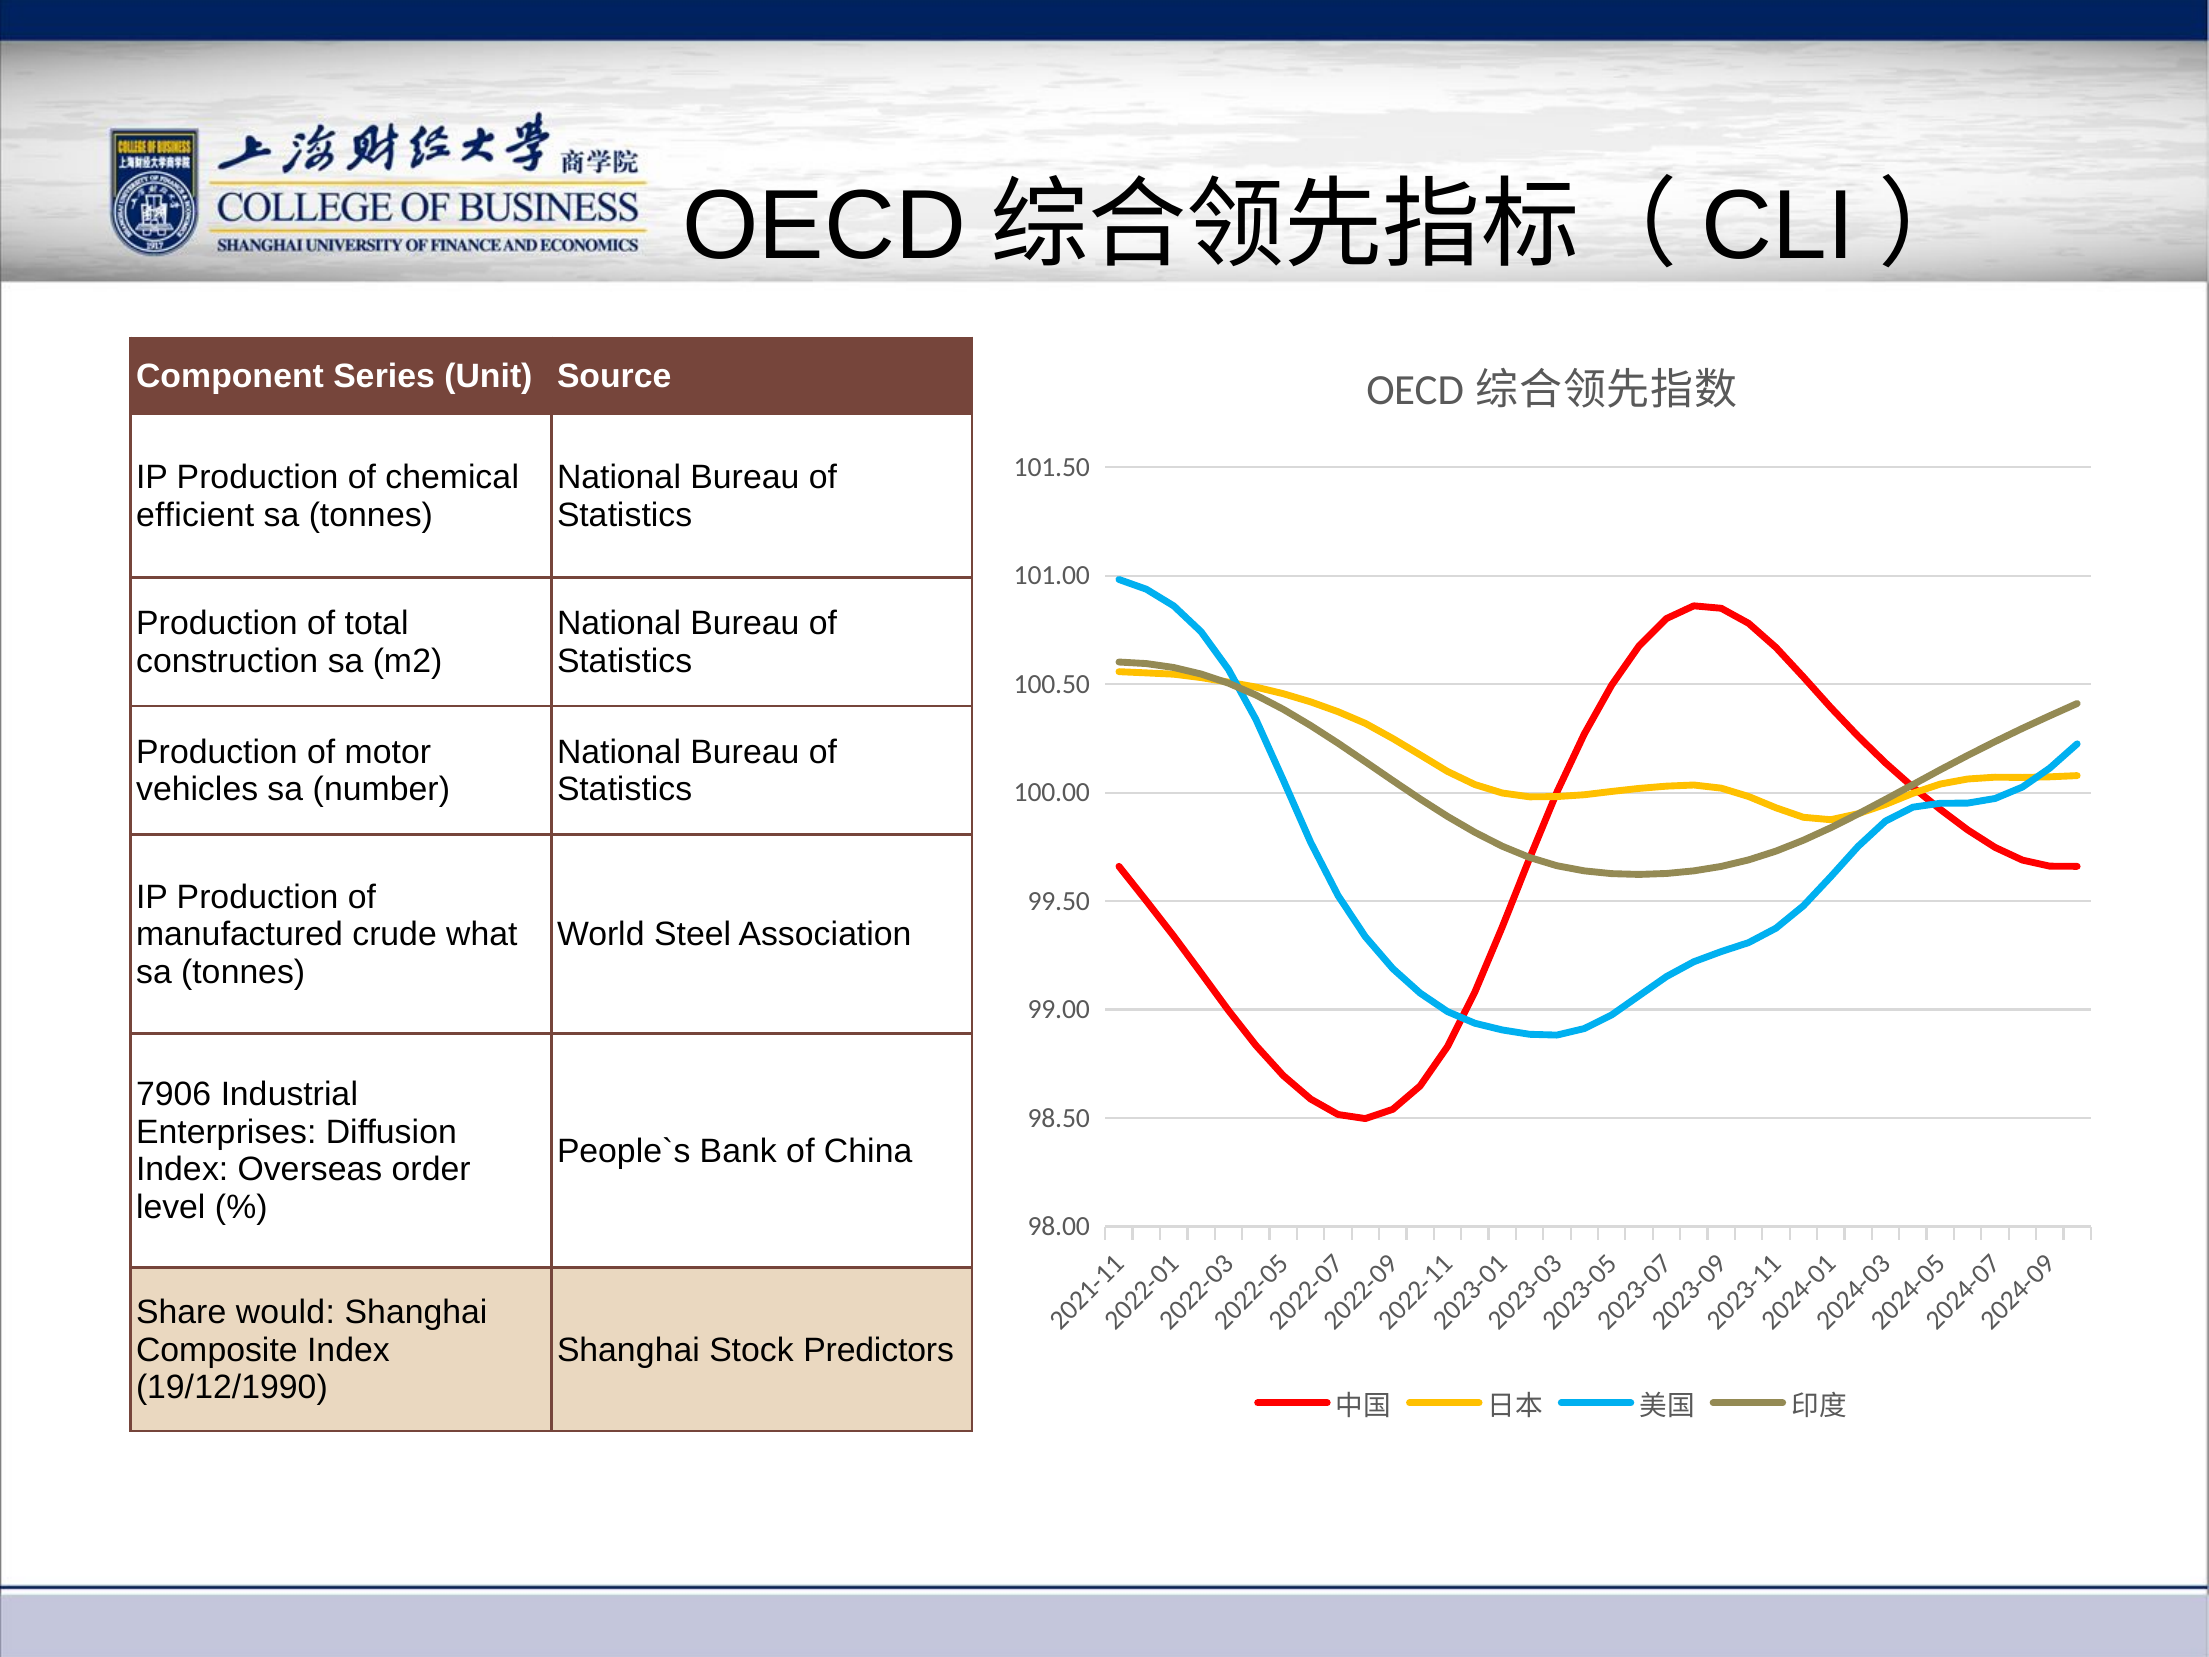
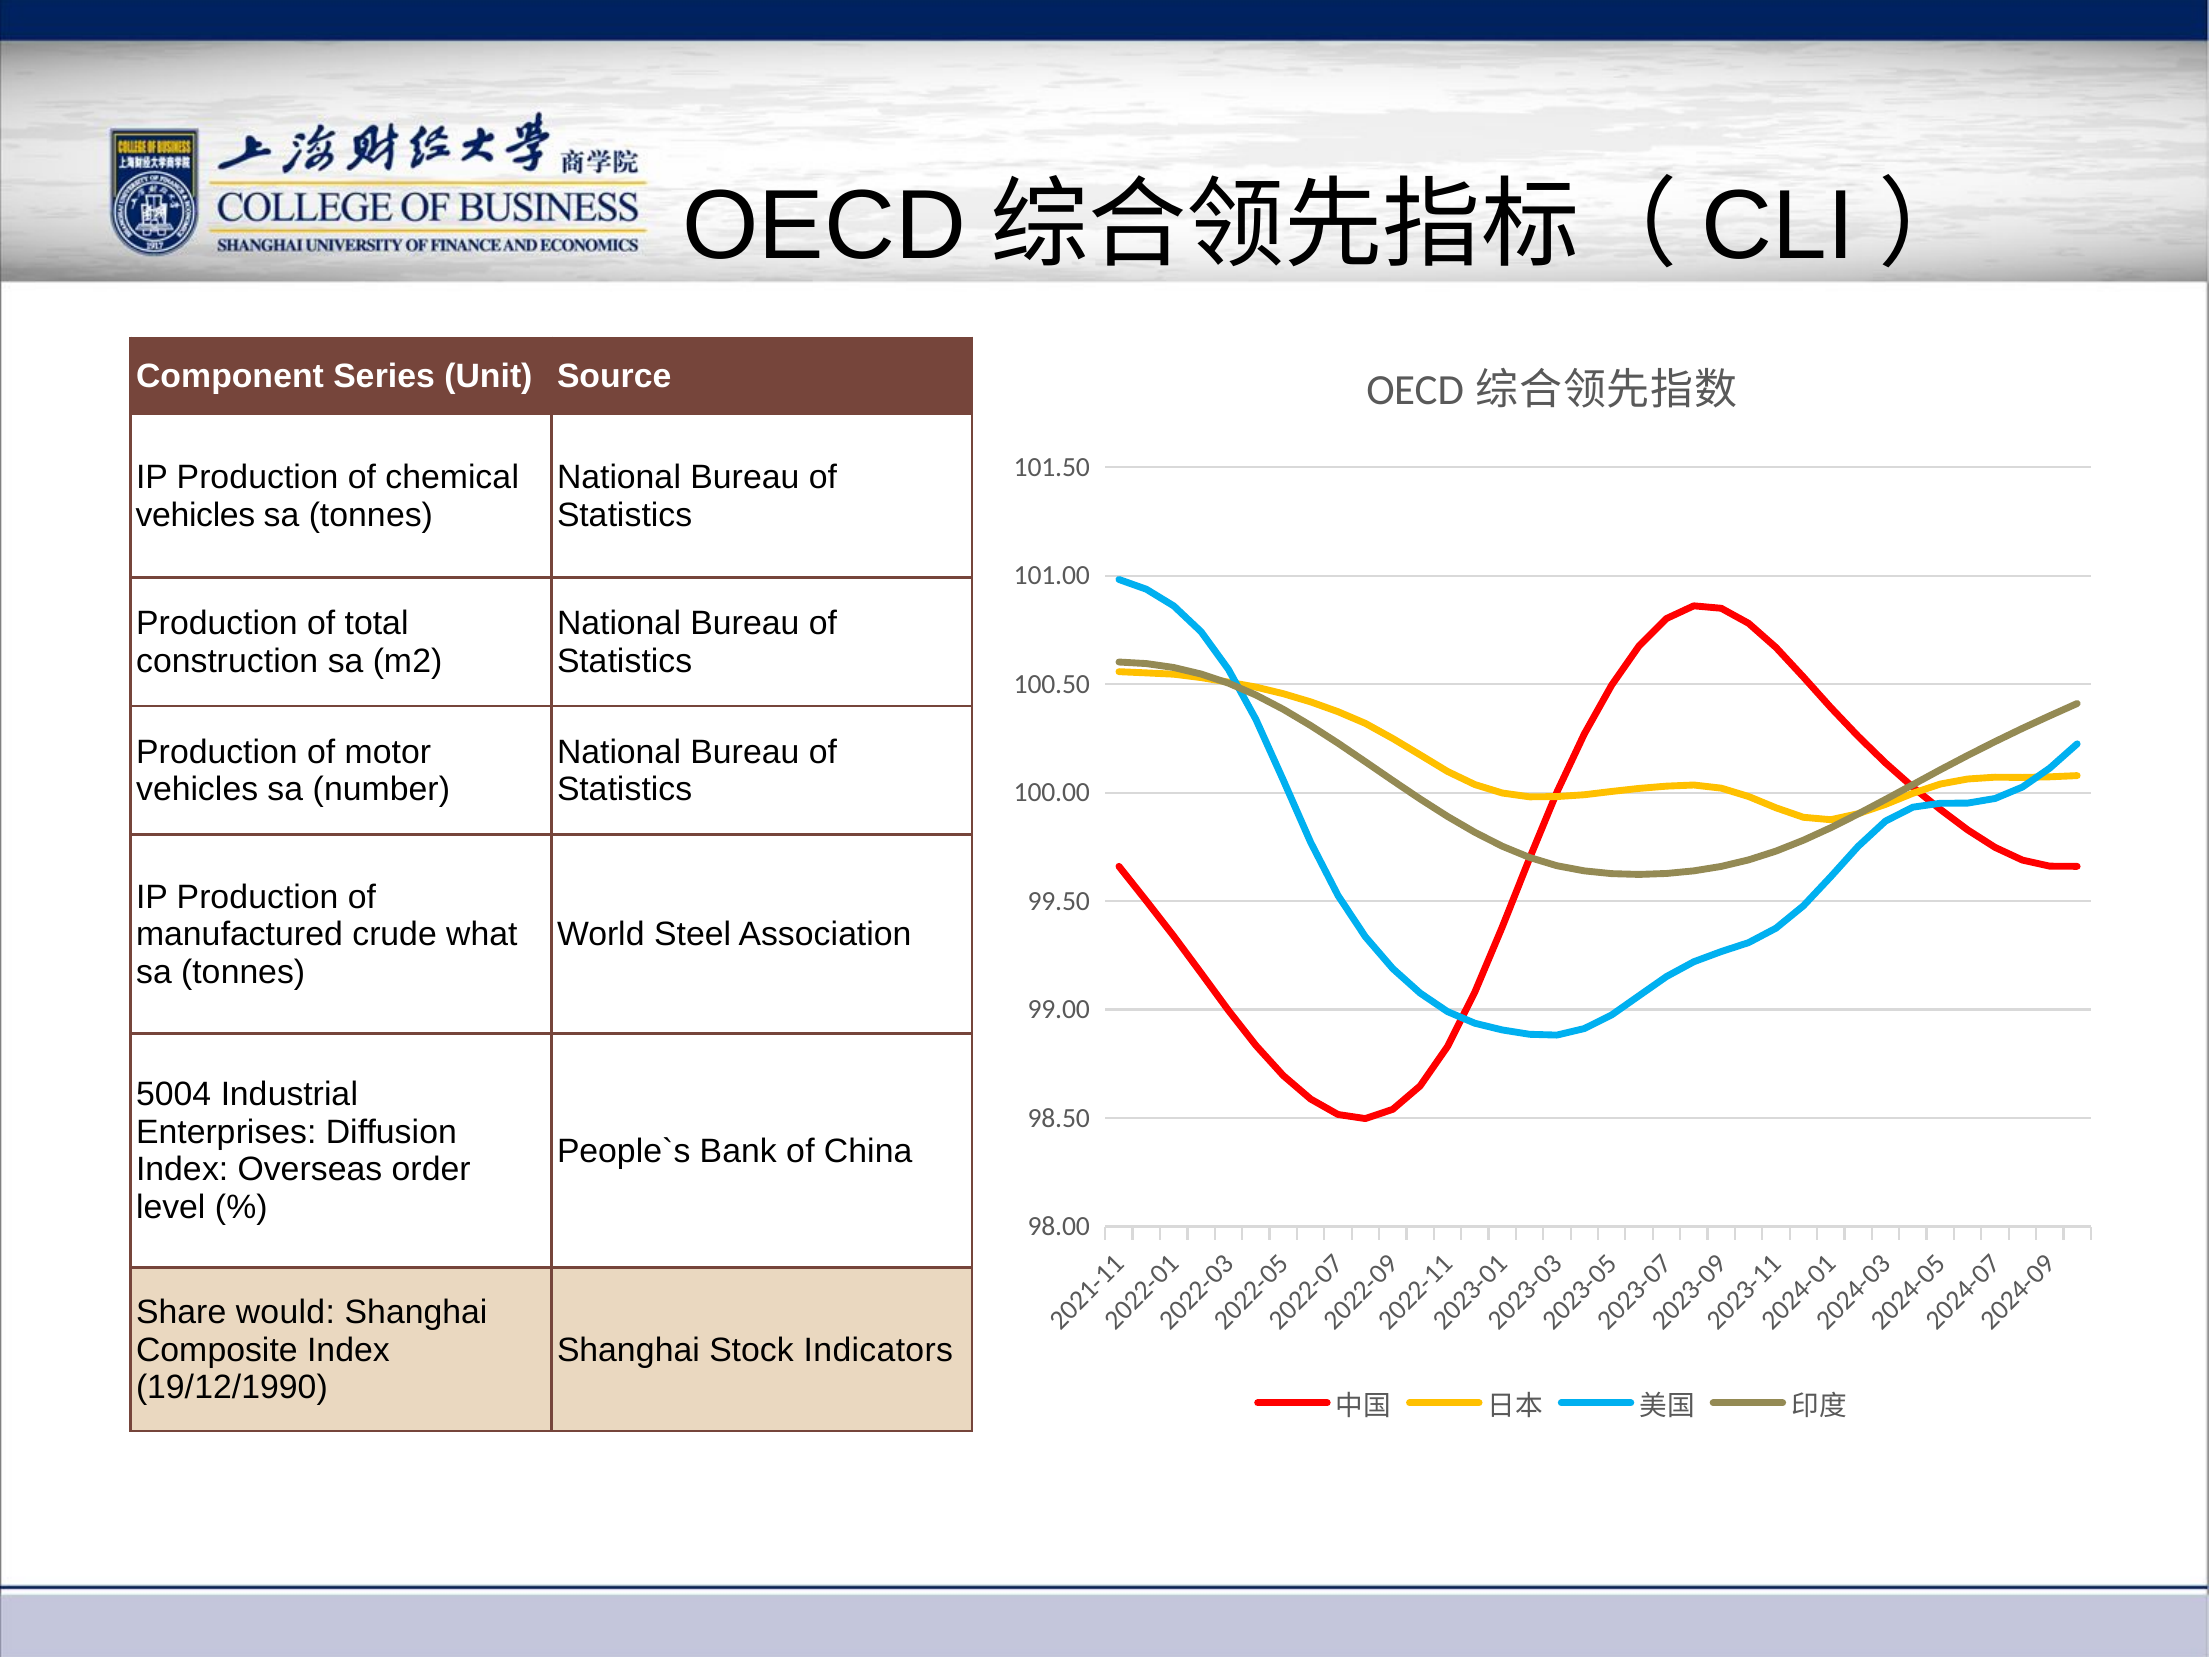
efficient: efficient -> vehicles (195, 515)
7906: 7906 -> 5004 (174, 1094)
Predictors: Predictors -> Indicators (878, 1350)
